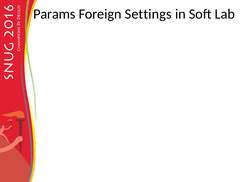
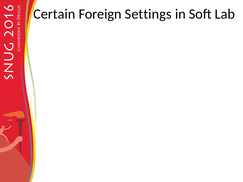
Params: Params -> Certain (54, 14)
